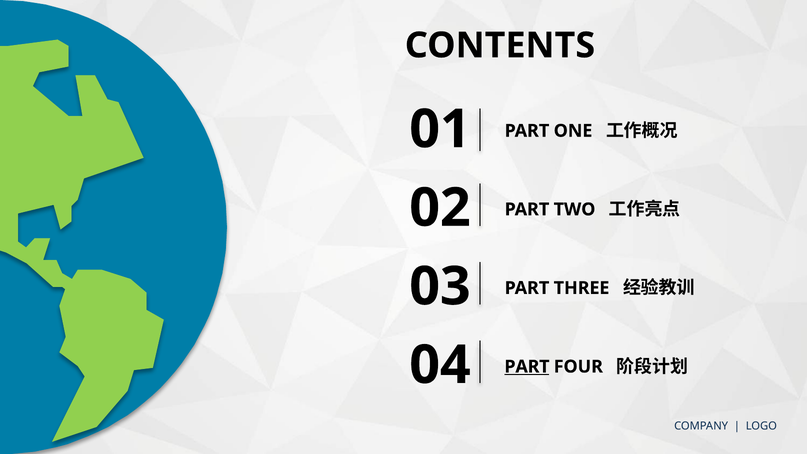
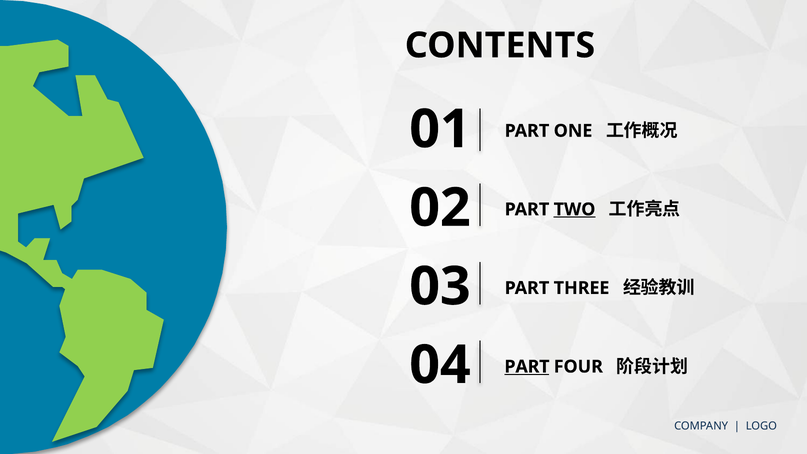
TWO underline: none -> present (575, 209)
